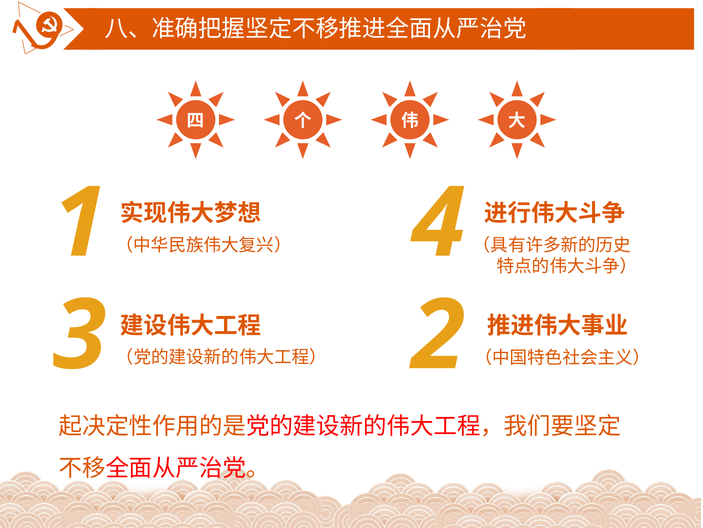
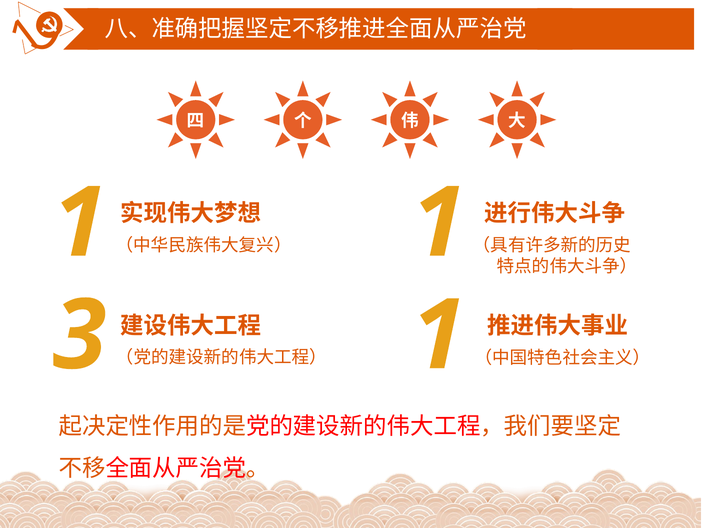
4: 4 -> 1 (438, 223)
2: 2 -> 1 (438, 335)
